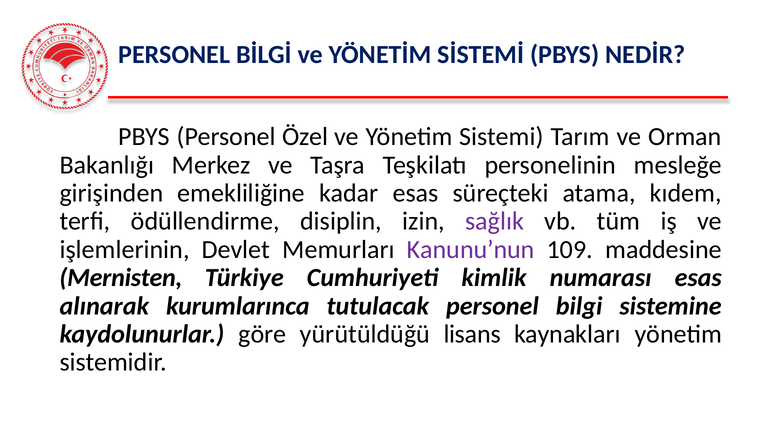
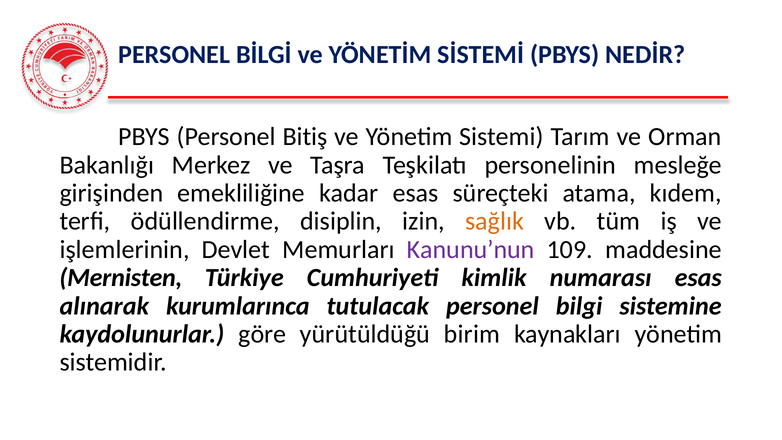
Özel: Özel -> Bitiş (305, 137)
sağlık colour: purple -> orange (495, 221)
lisans: lisans -> birim (472, 334)
